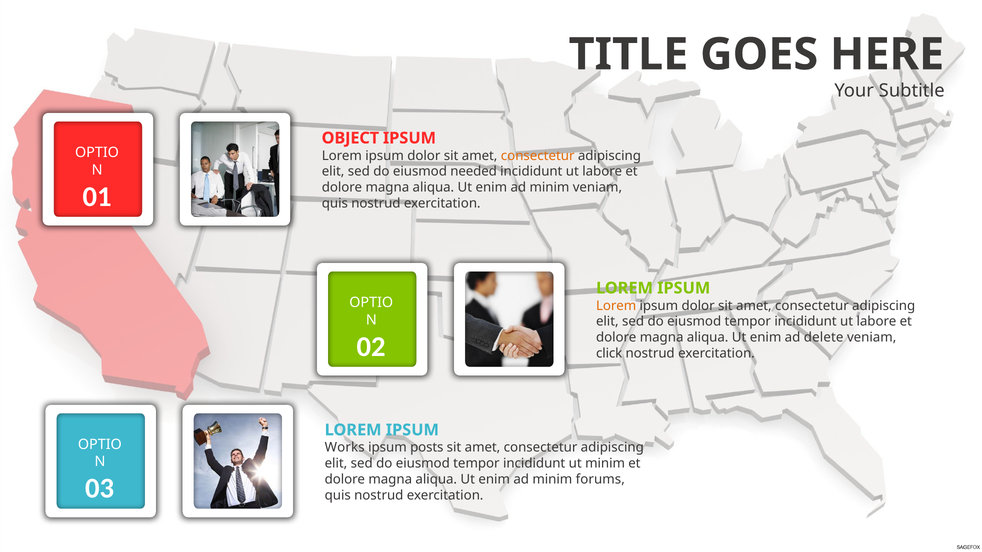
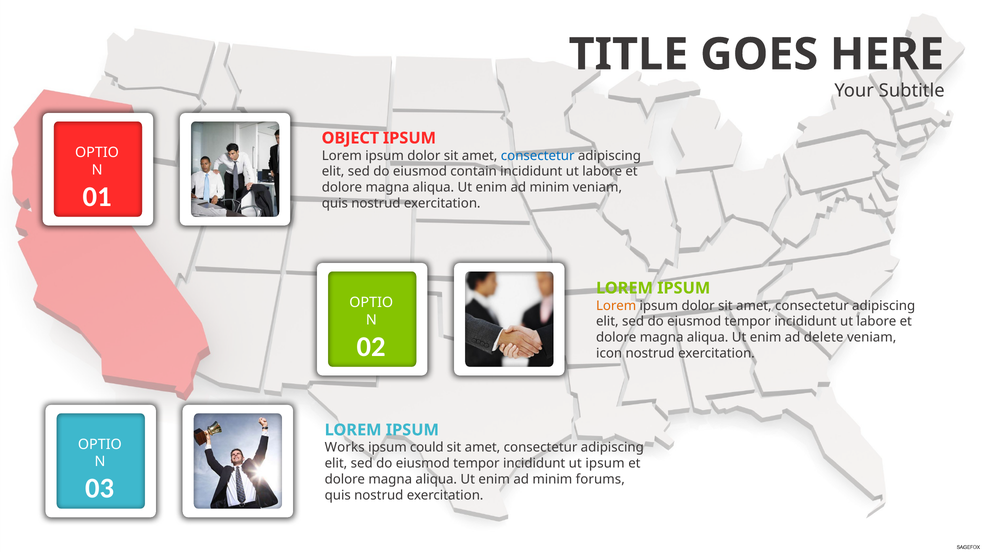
consectetur colour: orange -> blue (538, 156)
needed: needed -> contain (474, 172)
click: click -> icon (609, 354)
posts: posts -> could (427, 448)
ut minim: minim -> ipsum (605, 464)
